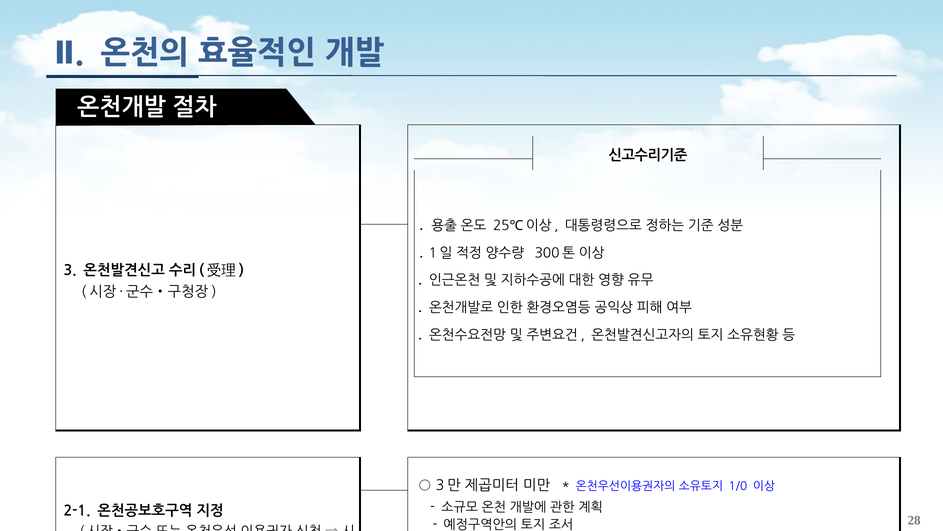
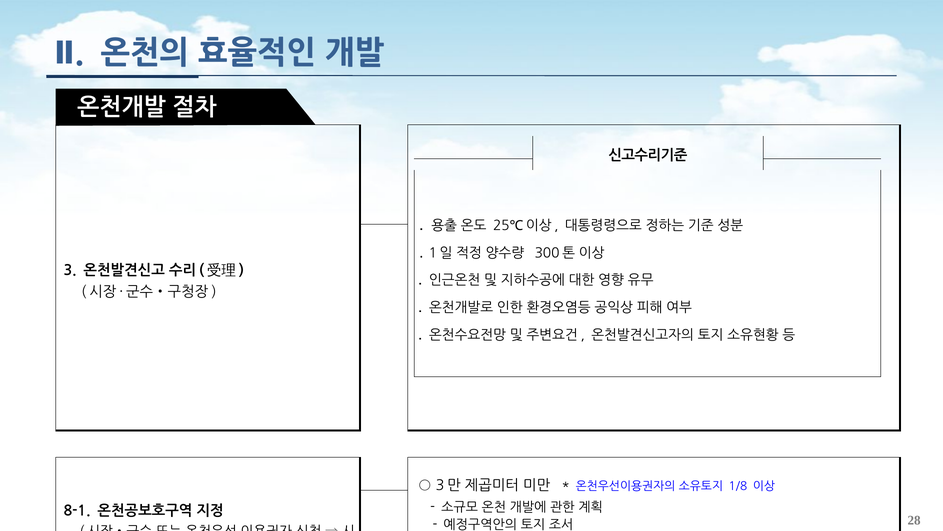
1/0: 1/0 -> 1/8 (738, 486)
2-1: 2-1 -> 8-1 (77, 511)
